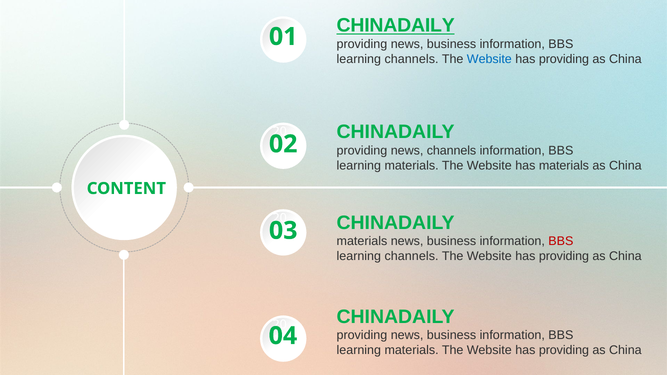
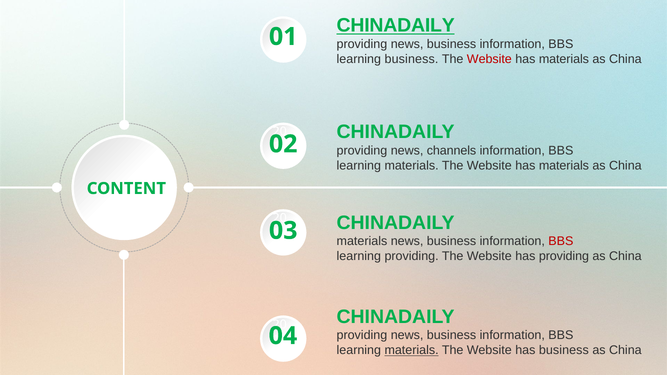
channels: channels -> business (411, 59)
Website colour: blue -> red (489, 59)
providing: providing -> materials (564, 59)
channels: channels -> providing (412, 256)
materials underline: none -> present (412, 351)
providing: providing -> business (564, 351)
